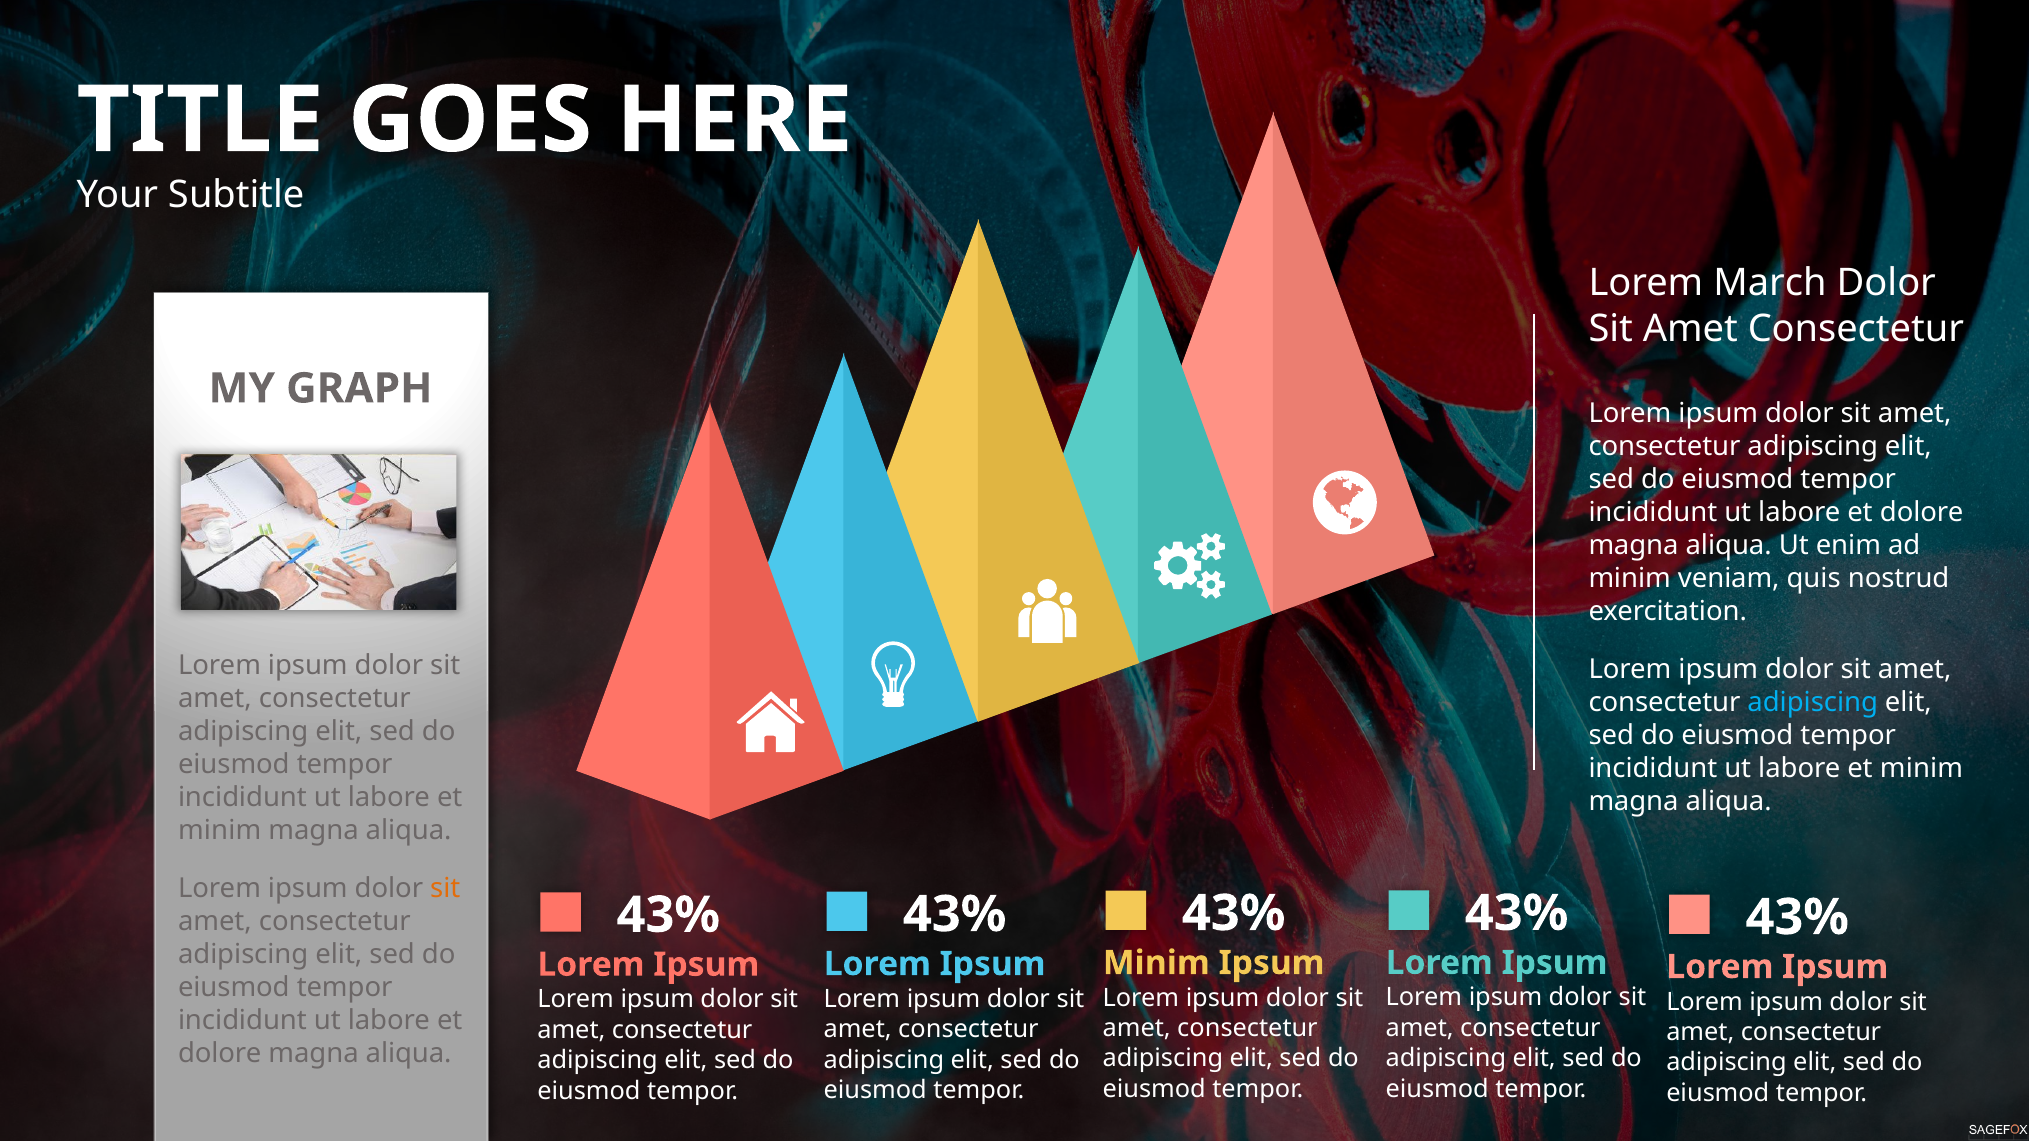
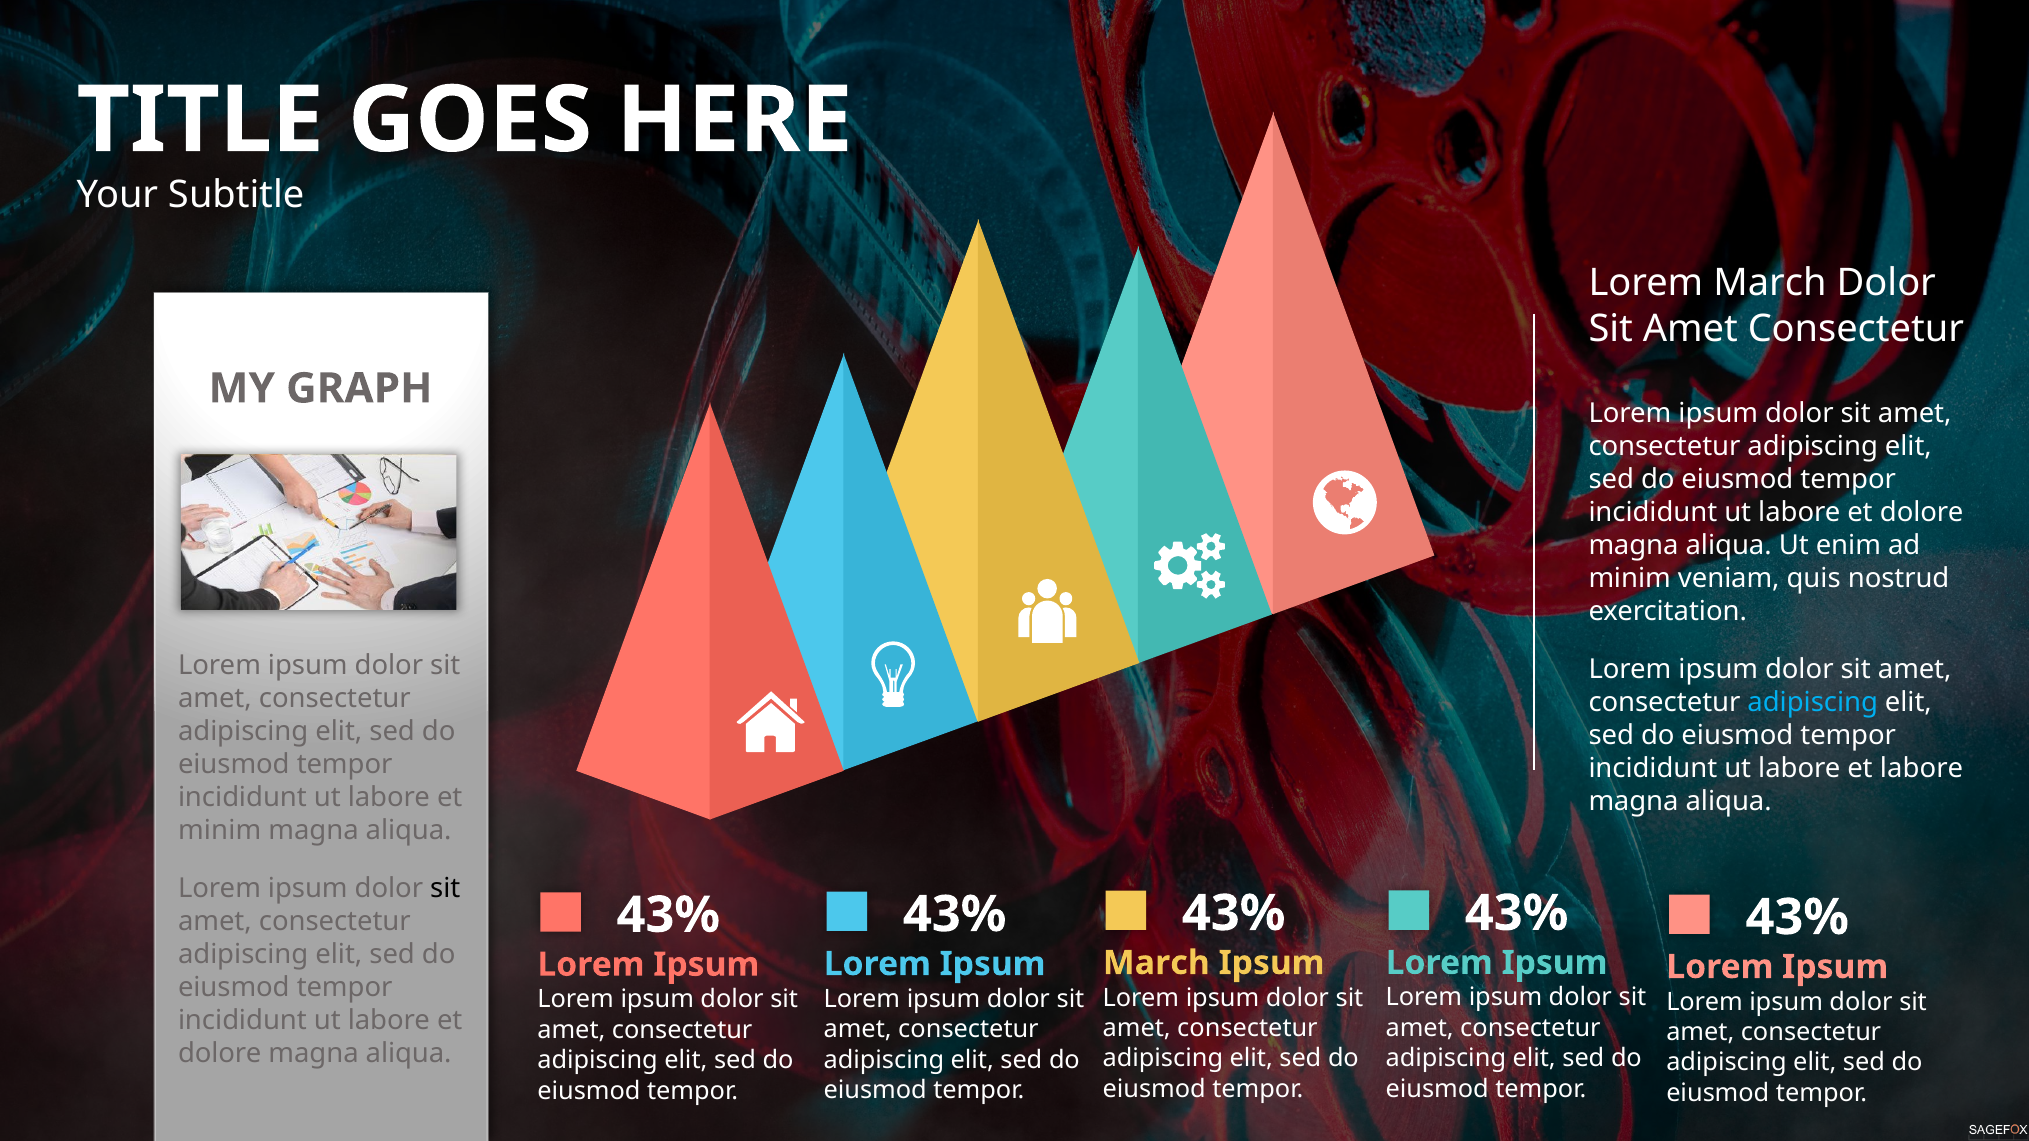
minim: minim -> labore (1922, 769)
sit colour: orange -> black (445, 889)
Minim: Minim -> March (1156, 963)
